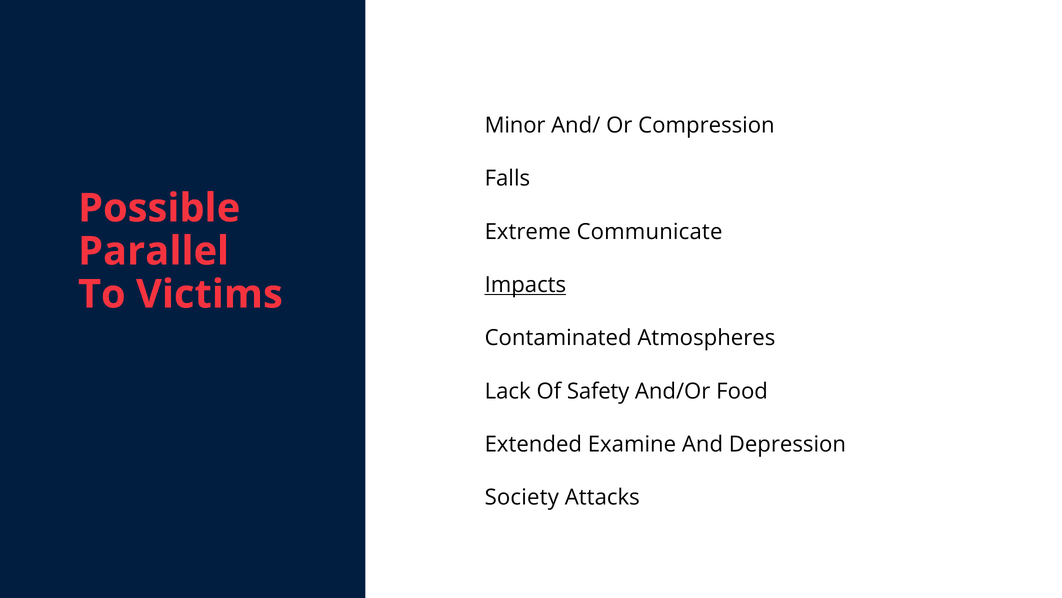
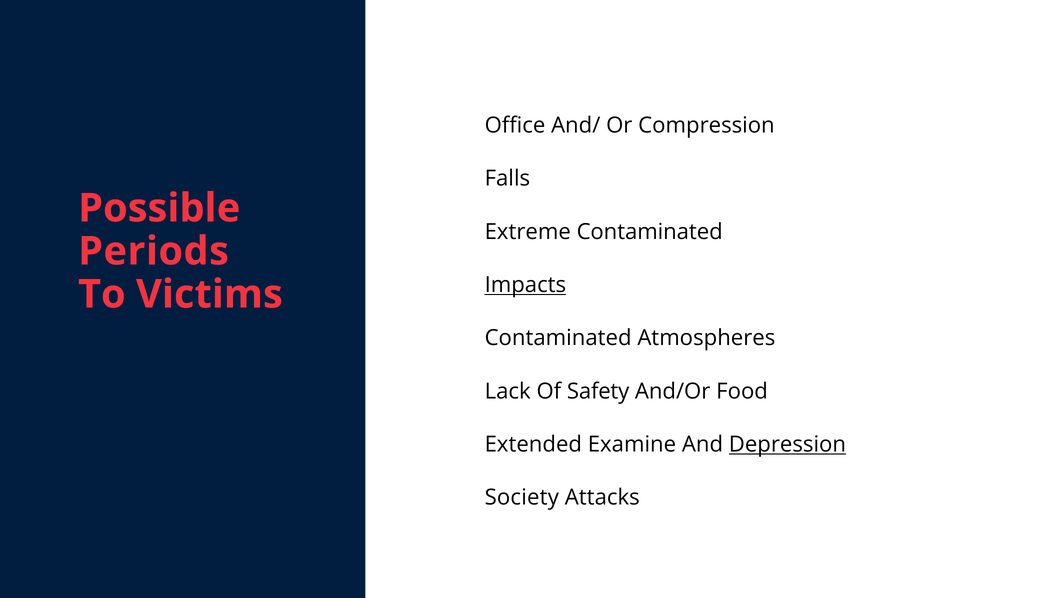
Minor: Minor -> Office (515, 125)
Extreme Communicate: Communicate -> Contaminated (650, 232)
Parallel: Parallel -> Periods (153, 251)
Depression underline: none -> present (787, 444)
